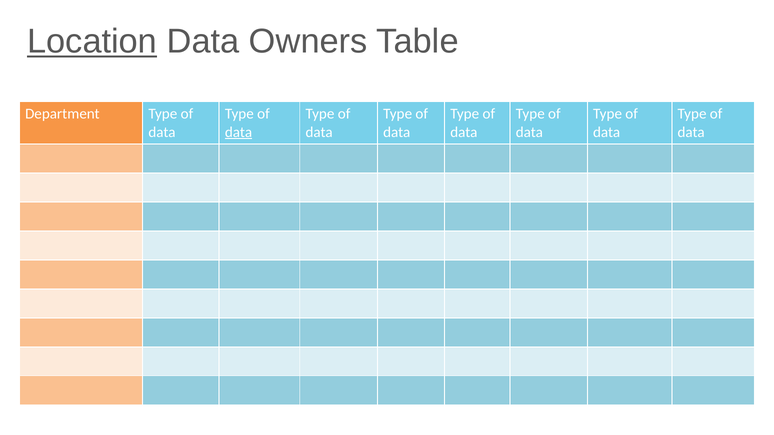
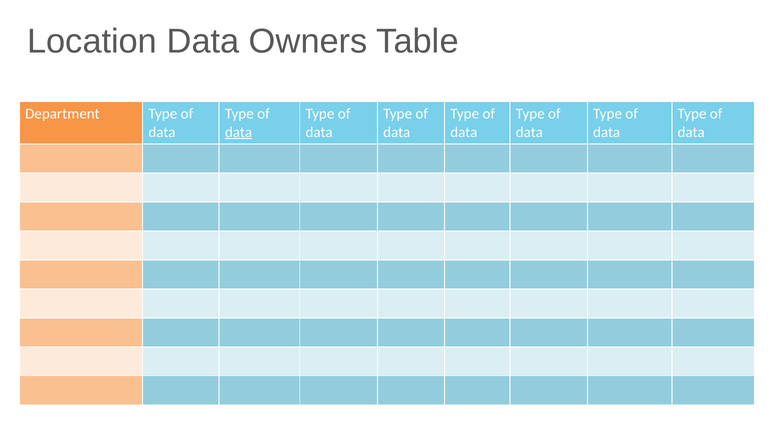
Location underline: present -> none (92, 42)
